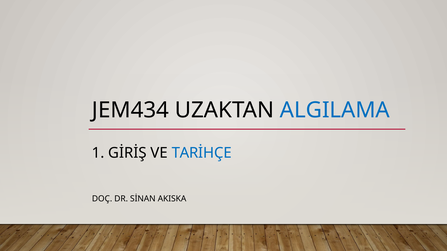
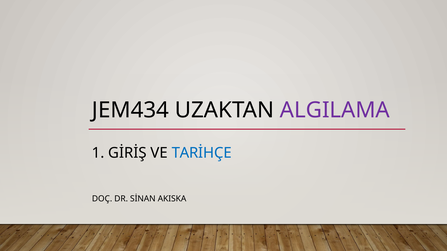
ALGILAMA colour: blue -> purple (335, 110)
